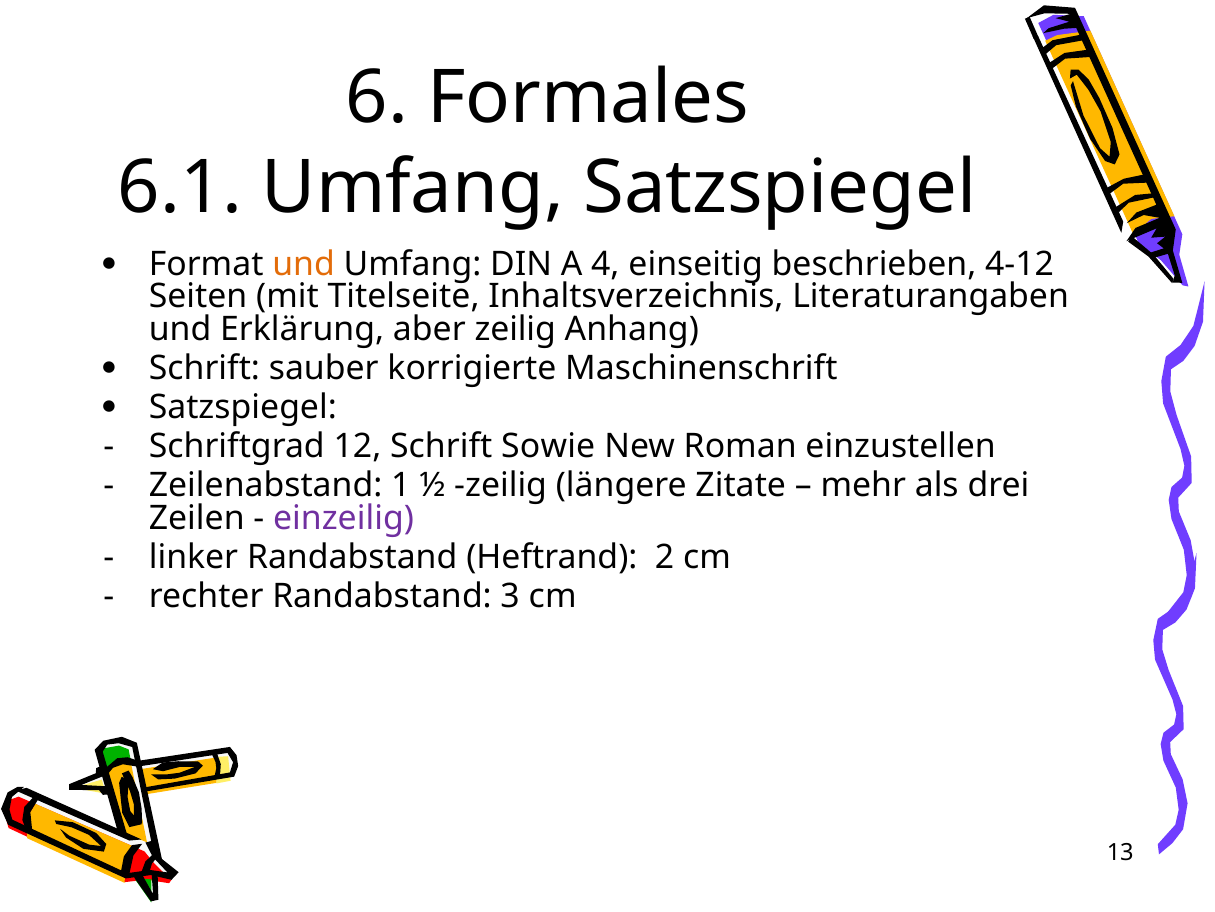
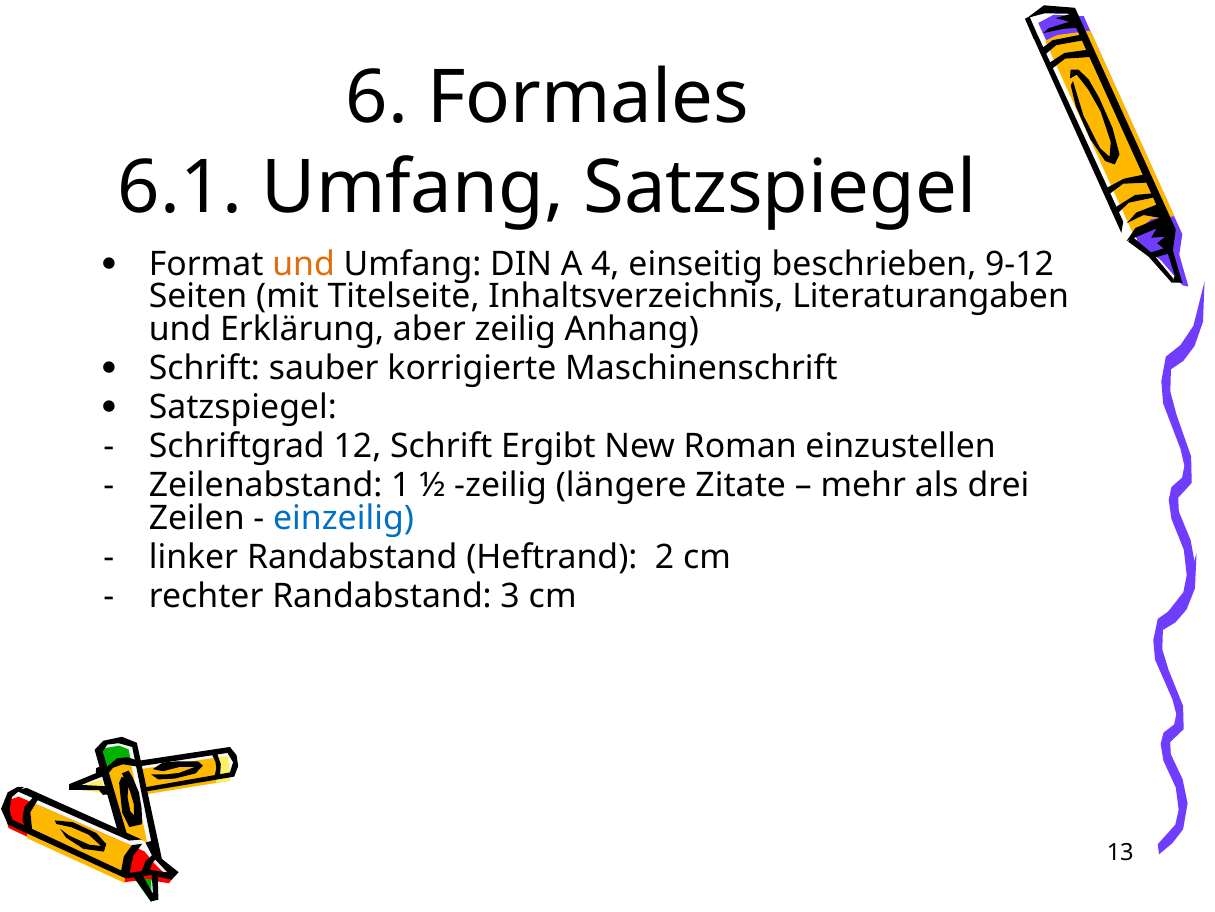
4-12: 4-12 -> 9-12 (1020, 264)
Sowie: Sowie -> Ergibt (548, 446)
einzeilig colour: purple -> blue (344, 518)
